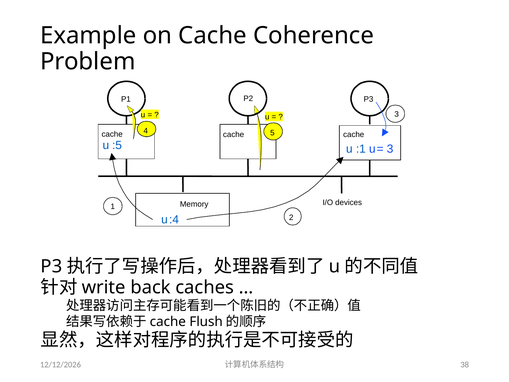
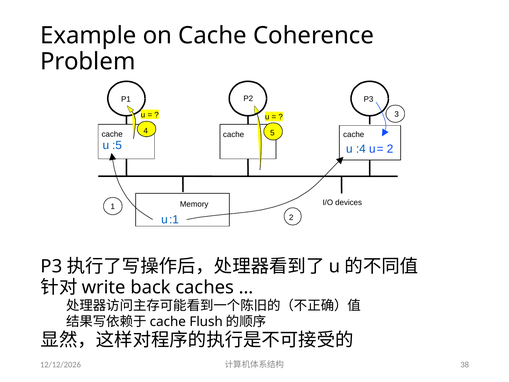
:1: :1 -> :4 (361, 149)
3: 3 -> 2 (390, 149)
:4: :4 -> :1 (174, 219)
